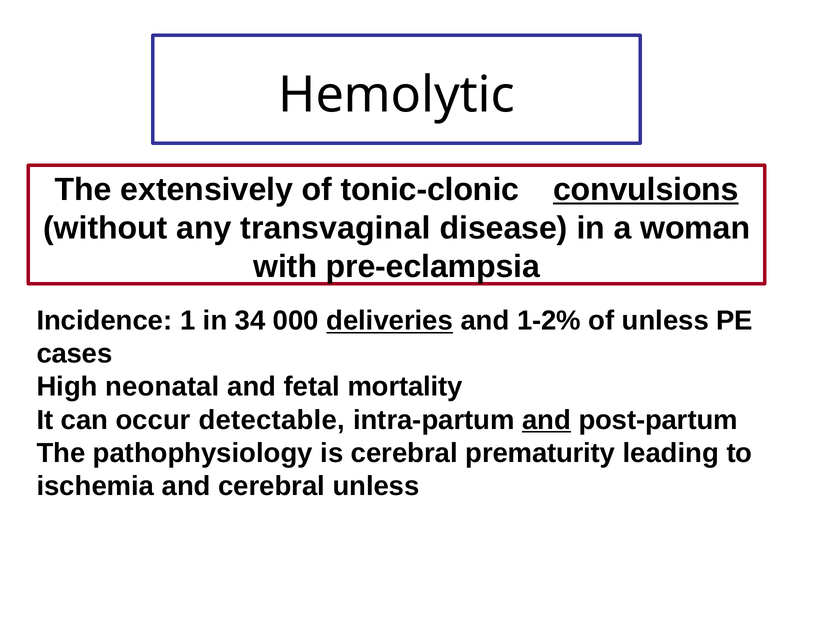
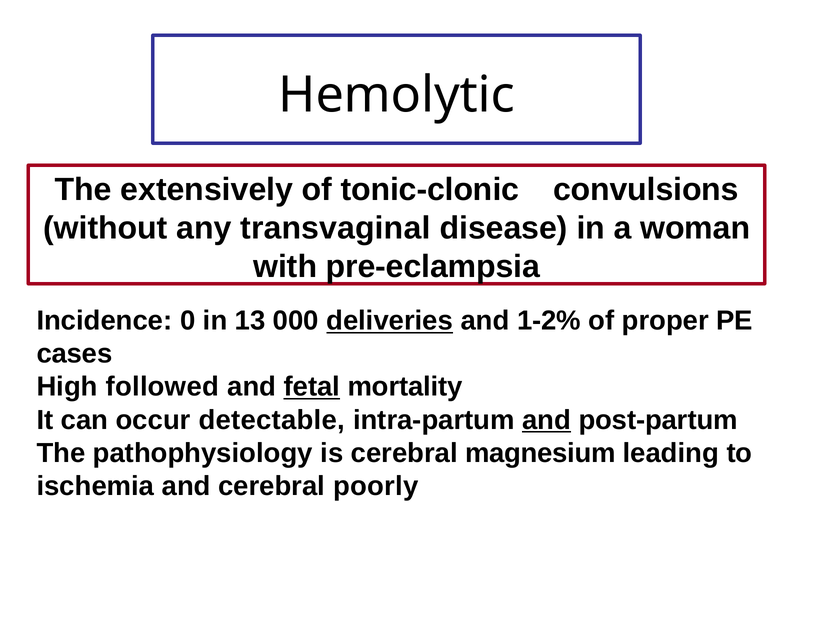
convulsions underline: present -> none (646, 190)
1: 1 -> 0 (188, 321)
34: 34 -> 13 (250, 321)
of unless: unless -> proper (665, 321)
neonatal: neonatal -> followed (162, 387)
fetal underline: none -> present (312, 387)
prematurity: prematurity -> magnesium (540, 453)
cerebral unless: unless -> poorly (376, 486)
